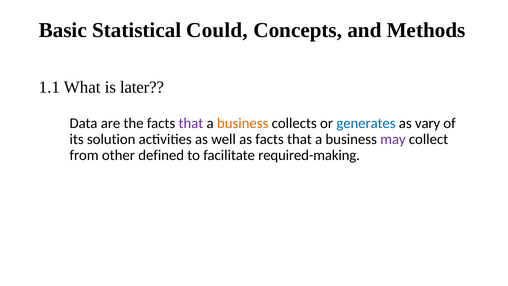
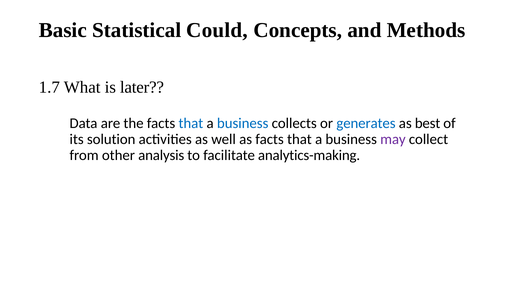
1.1: 1.1 -> 1.7 (49, 87)
that colour: purple -> blue (191, 123)
business colour: orange -> blue (243, 123)
vary: vary -> best (428, 123)
defined: defined -> analysis (161, 155)
required-making: required-making -> analytics-making (309, 155)
